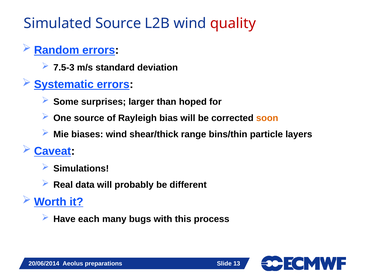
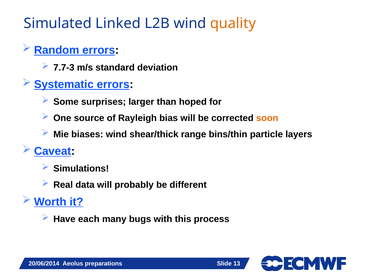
Simulated Source: Source -> Linked (118, 24)
quality colour: red -> orange (233, 24)
7.5-3: 7.5-3 -> 7.7-3 (64, 68)
